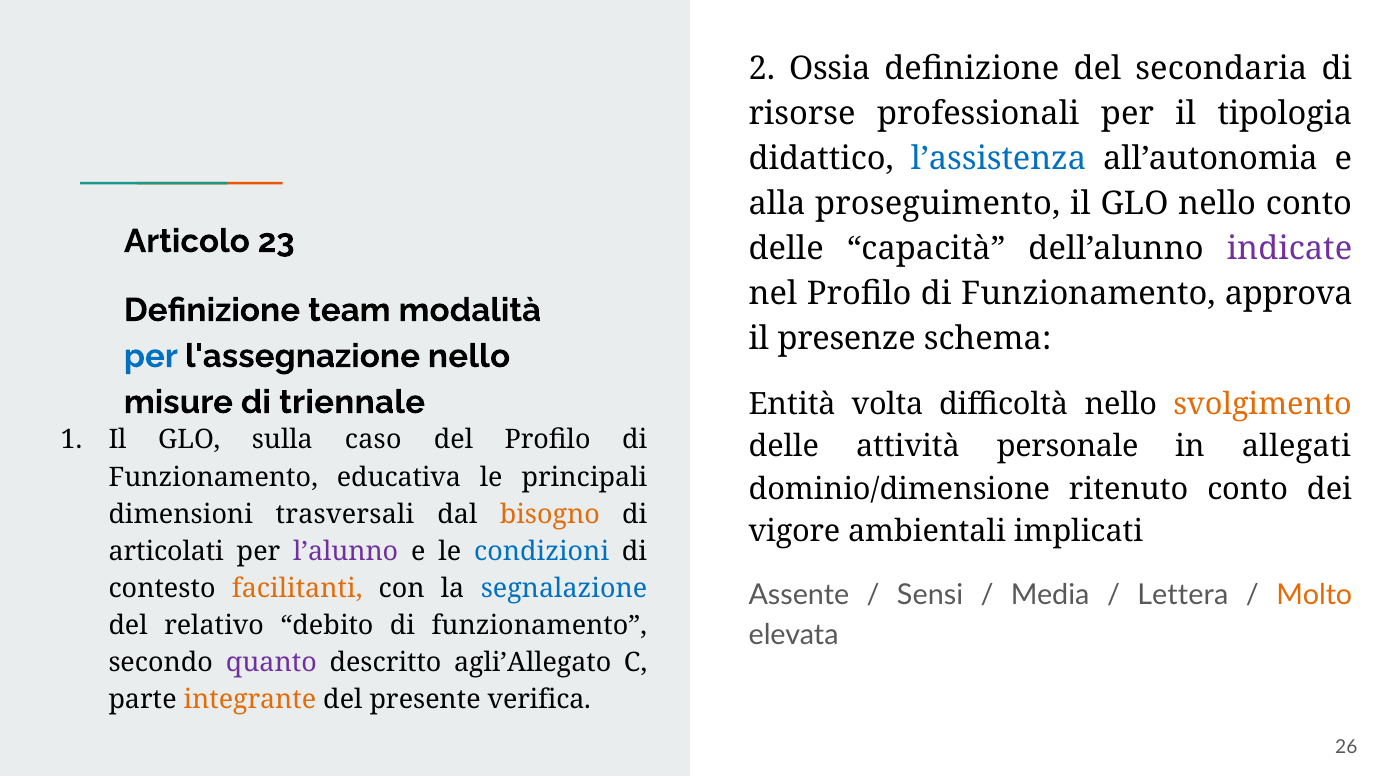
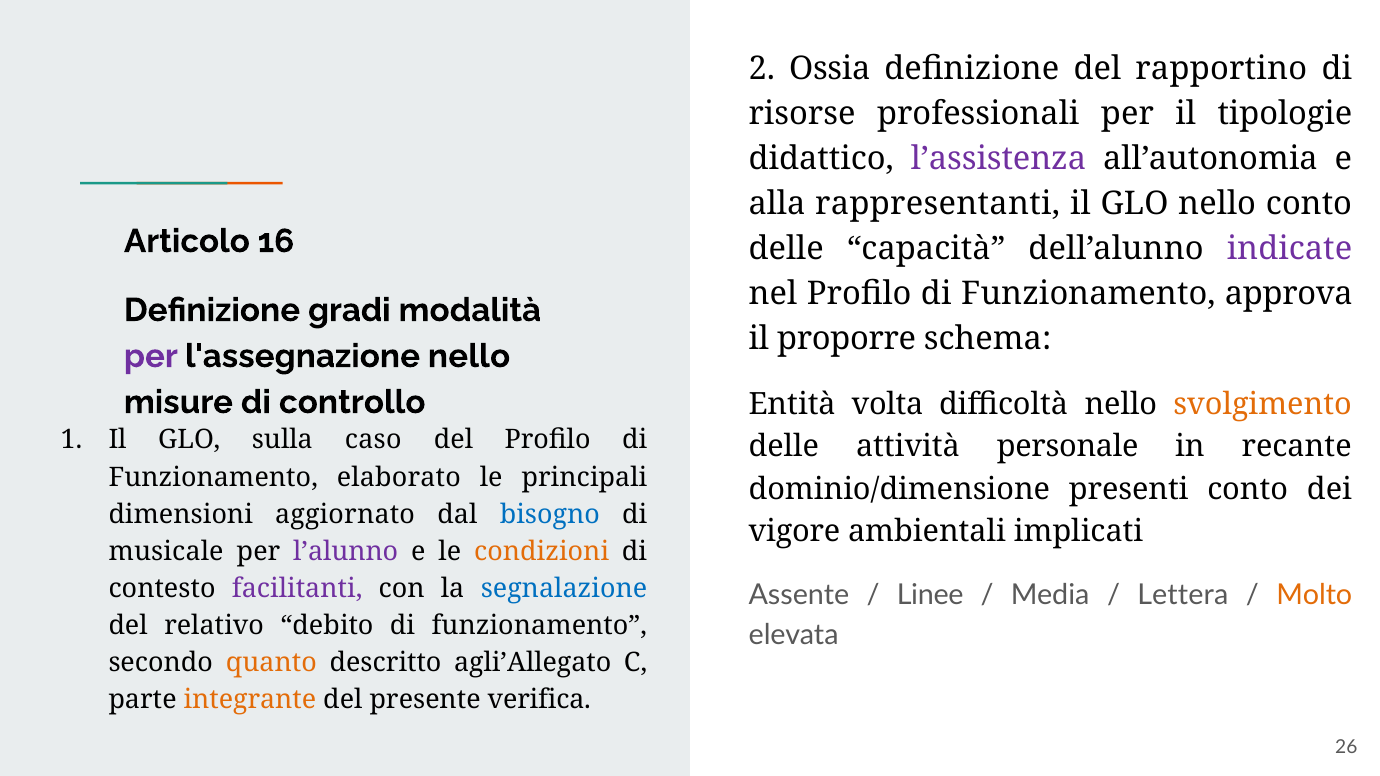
secondaria: secondaria -> rapportino (1221, 68)
tipologia: tipologia -> tipologie (1285, 113)
l’assistenza colour: blue -> purple (999, 158)
proseguimento: proseguimento -> rappresentanti (938, 203)
23: 23 -> 16 (276, 241)
team: team -> gradi (349, 310)
presenze: presenze -> proporre (847, 339)
per colour: blue -> purple (151, 356)
triennale: triennale -> controllo (352, 402)
allegati: allegati -> recante (1297, 447)
educativa: educativa -> elaborato (399, 477)
ritenuto: ritenuto -> presenti (1129, 489)
trasversali: trasversali -> aggiornato (345, 514)
bisogno colour: orange -> blue (550, 514)
articolati: articolati -> musicale (166, 552)
condizioni colour: blue -> orange (542, 552)
facilitanti colour: orange -> purple (297, 589)
Sensi: Sensi -> Linee (930, 595)
quanto colour: purple -> orange (271, 663)
